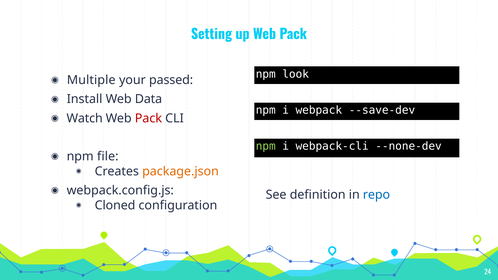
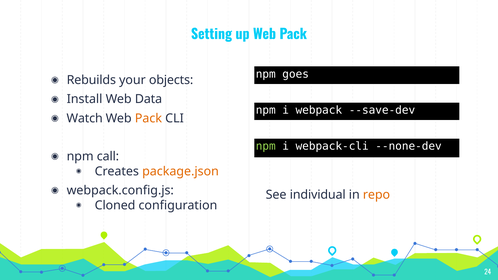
look: look -> goes (296, 74)
Multiple: Multiple -> Rebuilds (91, 80)
passed: passed -> objects (171, 80)
Pack colour: red -> orange (148, 118)
file: file -> call (108, 157)
definition: definition -> individual (318, 195)
repo colour: blue -> orange (376, 195)
